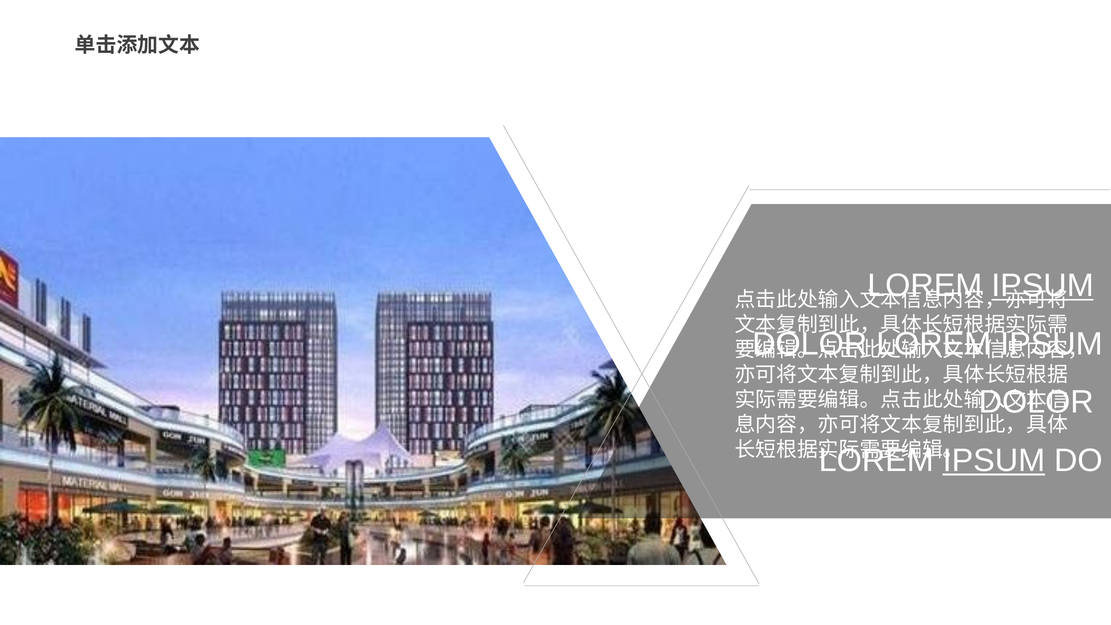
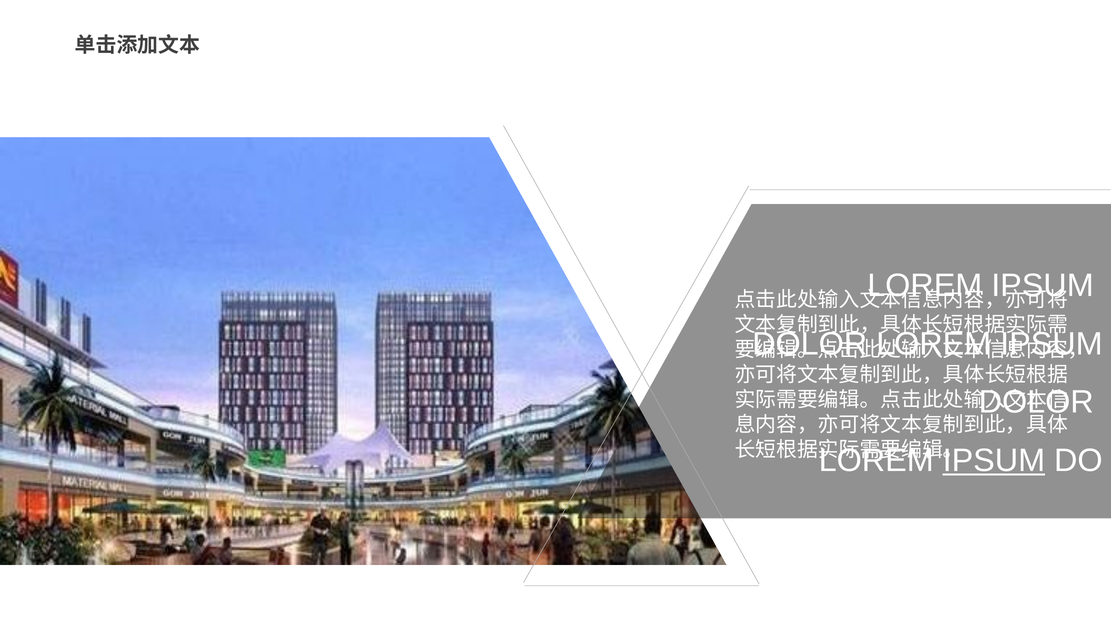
IPSUM underline: present -> none (1043, 286)
